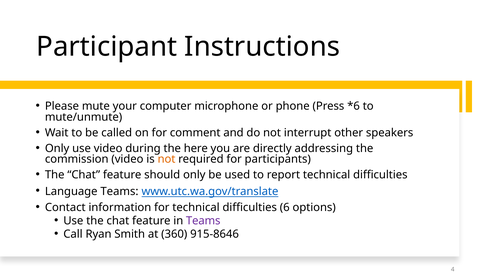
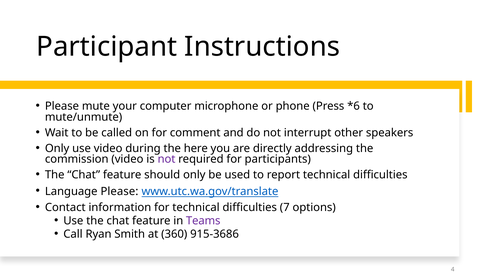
not colour: orange -> purple (167, 159)
Language Teams: Teams -> Please (119, 191)
6: 6 -> 7 (285, 207)
915-8646: 915-8646 -> 915-3686 (215, 234)
